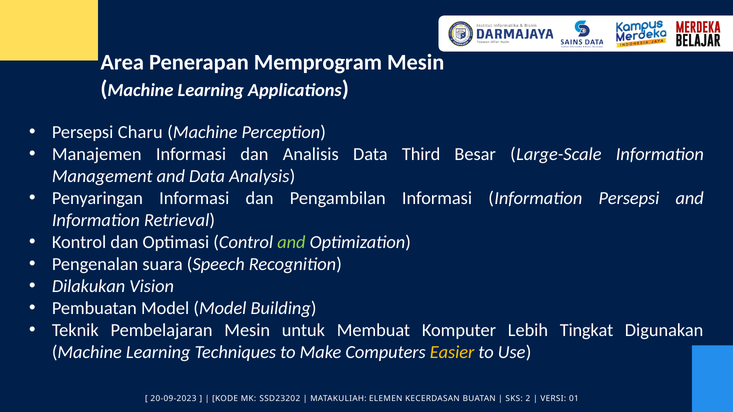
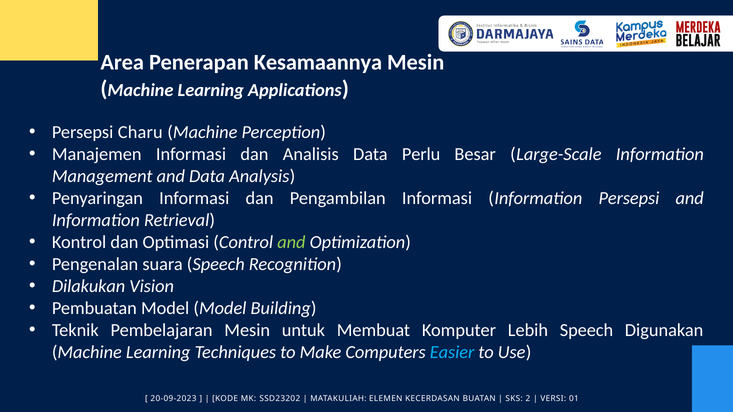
Memprogram: Memprogram -> Kesamaannya (318, 62)
Third: Third -> Perlu (421, 154)
Lebih Tingkat: Tingkat -> Speech (586, 330)
Easier colour: yellow -> light blue (452, 352)
